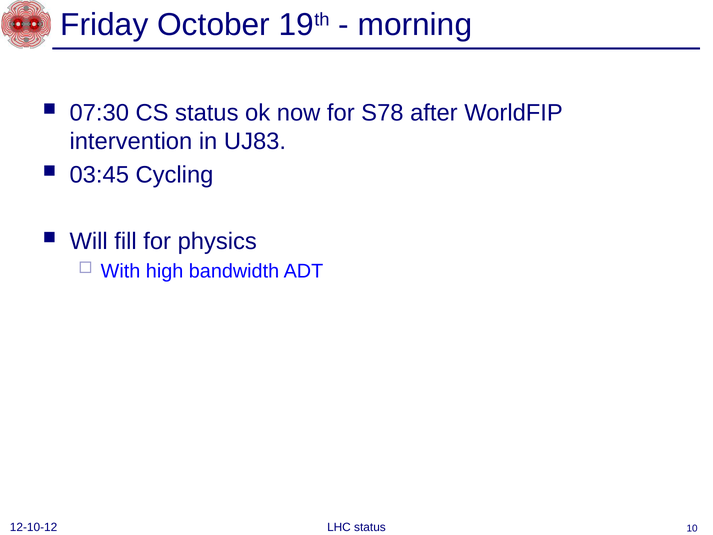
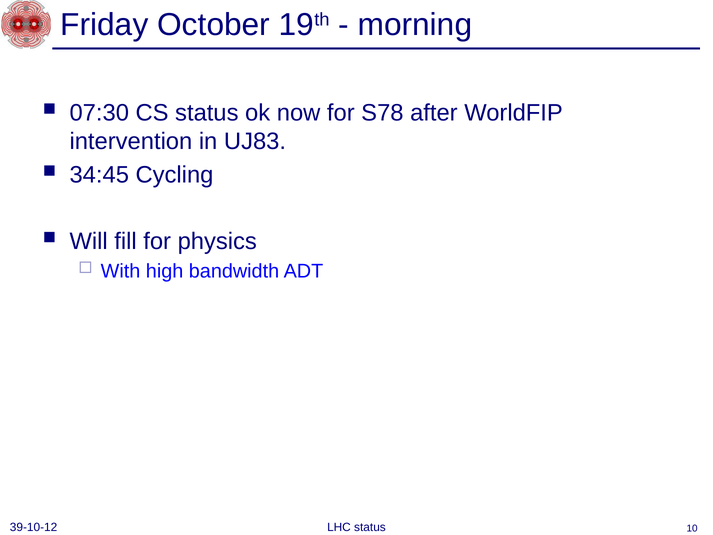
03:45: 03:45 -> 34:45 (99, 175)
12-10-12: 12-10-12 -> 39-10-12 (34, 527)
